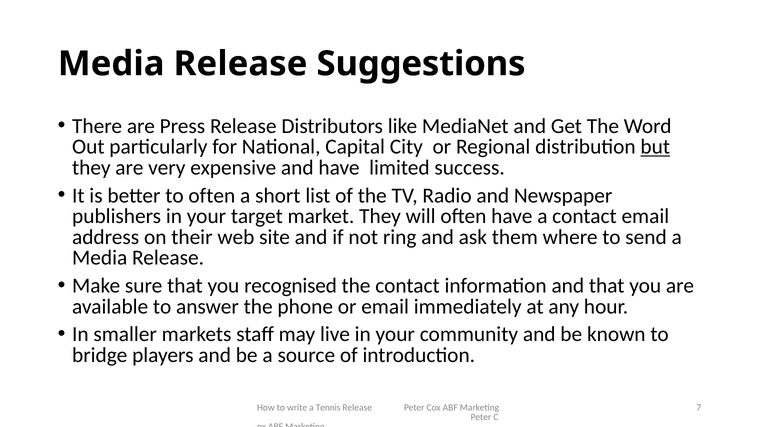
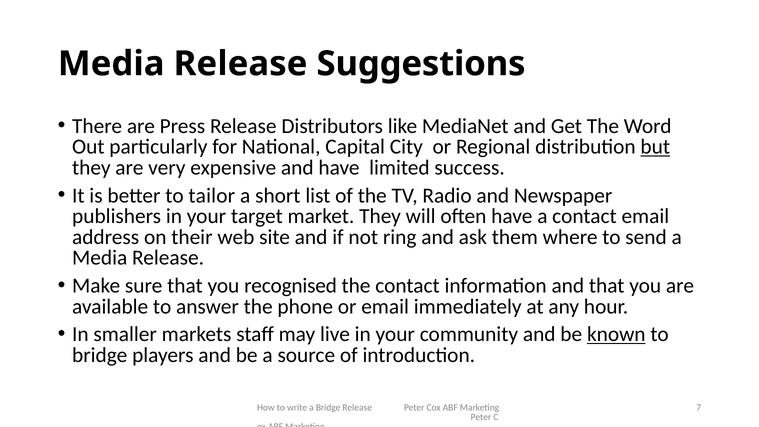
to often: often -> tailor (212, 195)
known underline: none -> present (616, 334)
a Tennis: Tennis -> Bridge (328, 408)
